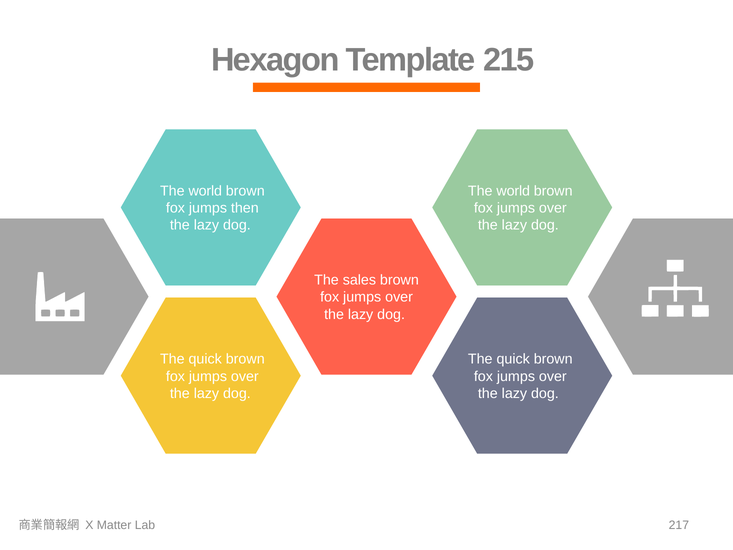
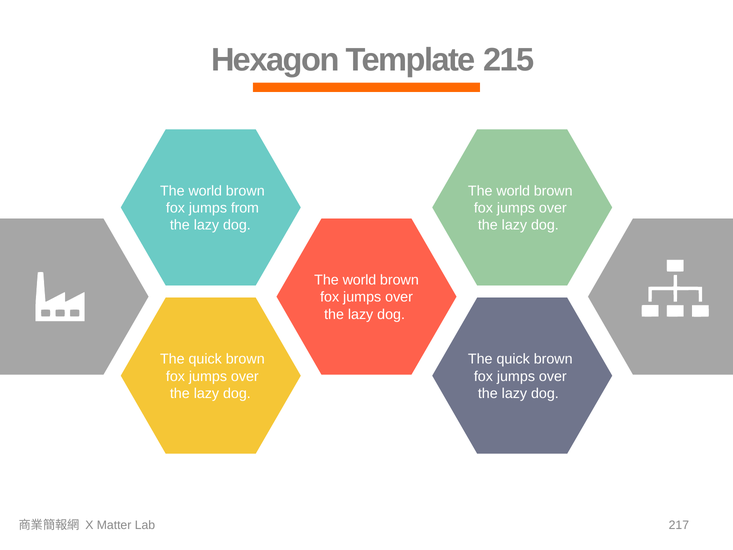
then: then -> from (245, 208)
sales: sales -> world (359, 280)
